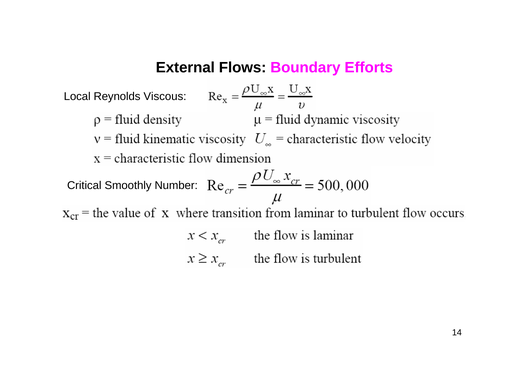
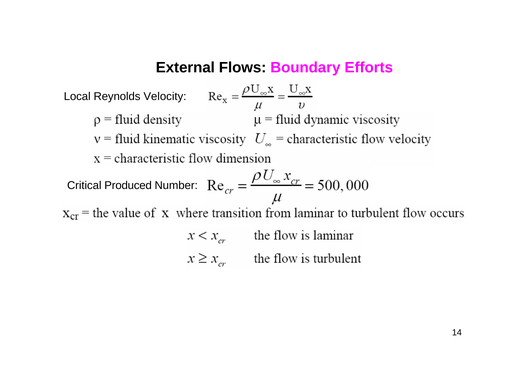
Viscous: Viscous -> Velocity (165, 96)
Smoothly: Smoothly -> Produced (128, 186)
